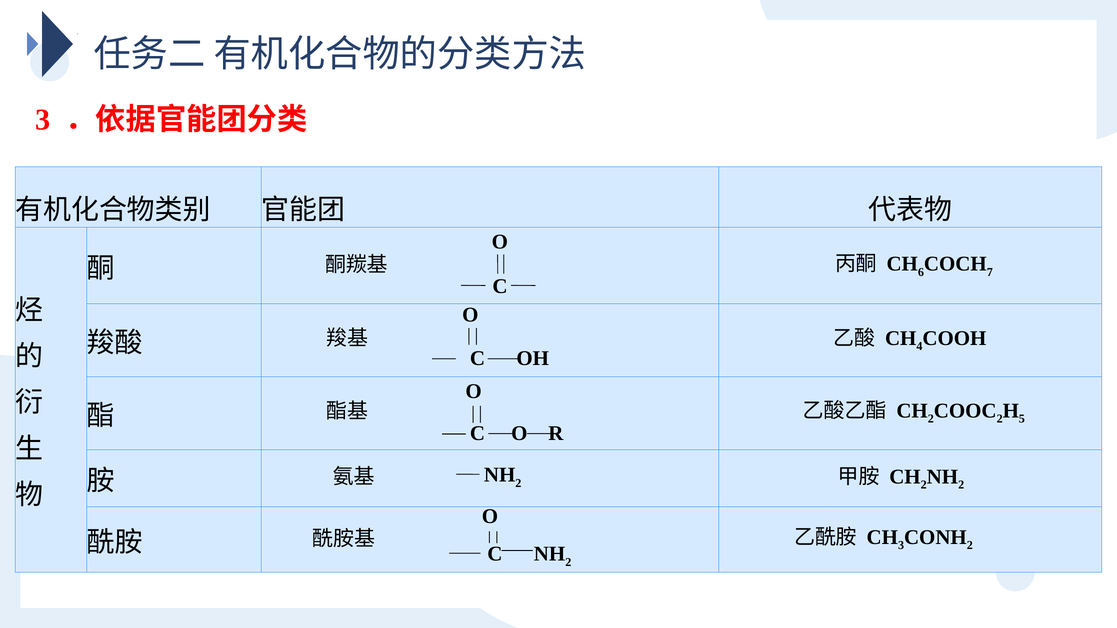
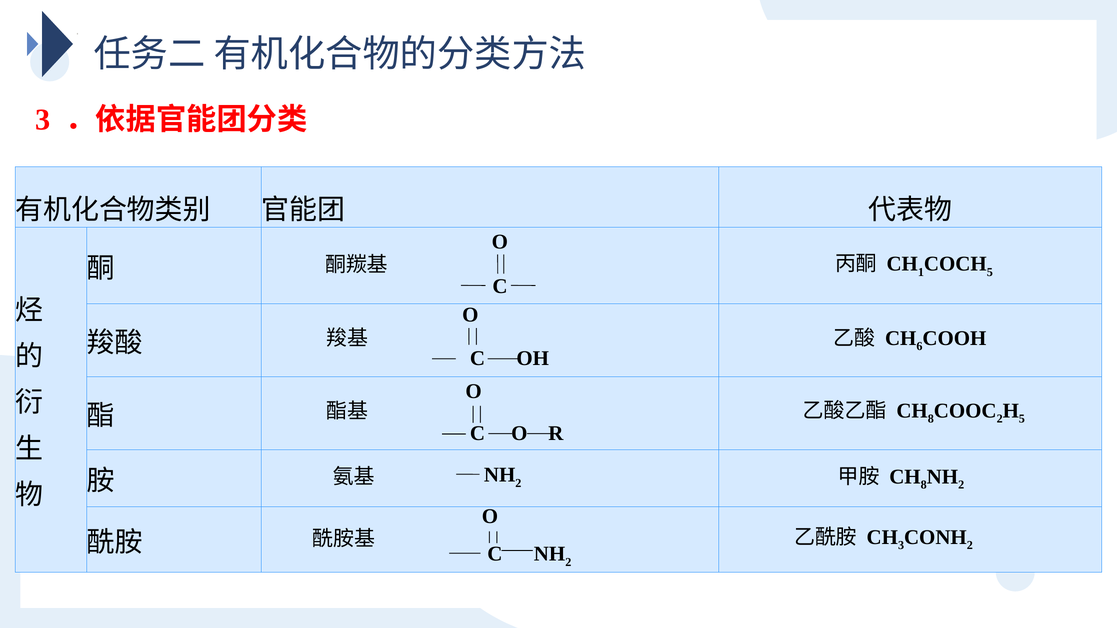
6: 6 -> 1 (921, 272)
7: 7 -> 5 (990, 272)
4: 4 -> 6 (919, 347)
2: 2 -> 8 (931, 419)
2: 2 -> 8 (924, 485)
